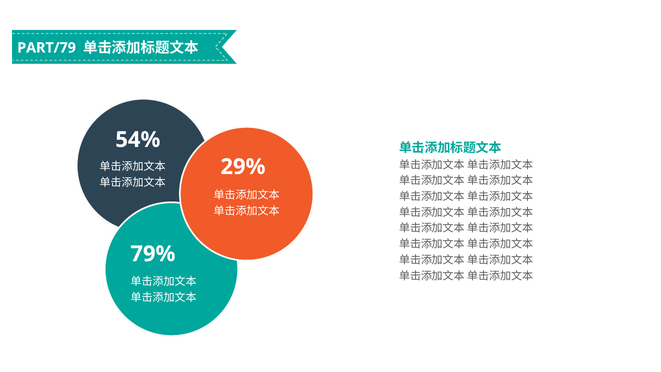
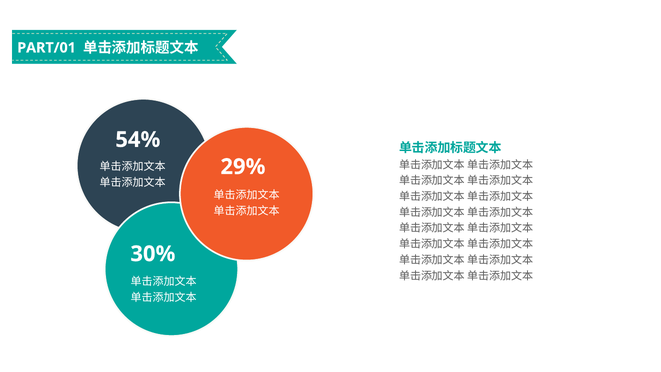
PART/79: PART/79 -> PART/01 (47, 48)
79%: 79% -> 30% (153, 254)
